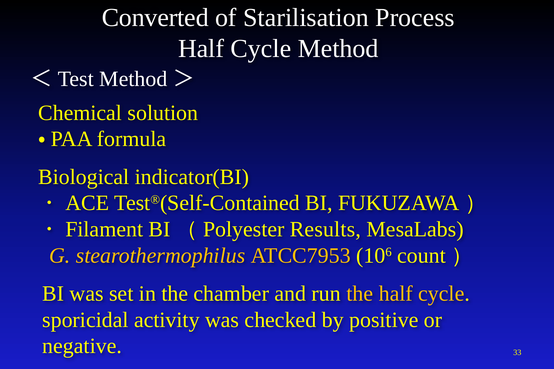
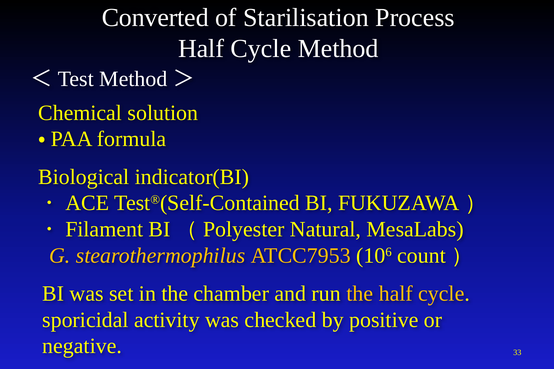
Results: Results -> Natural (325, 230)
